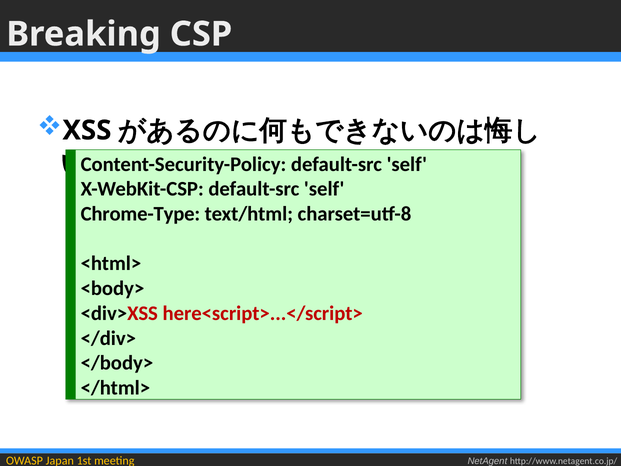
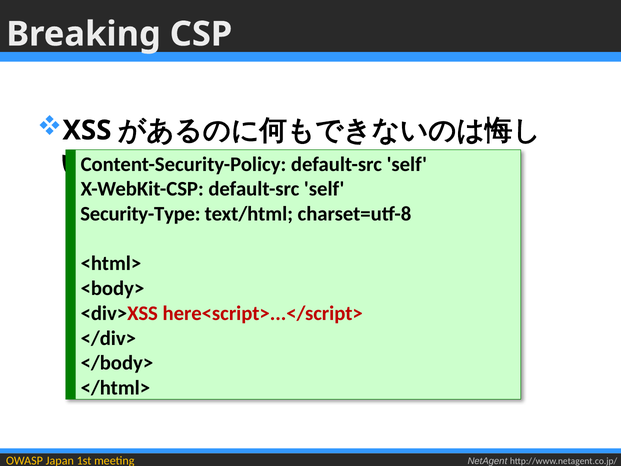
Chrome-Type: Chrome-Type -> Security-Type (140, 214)
